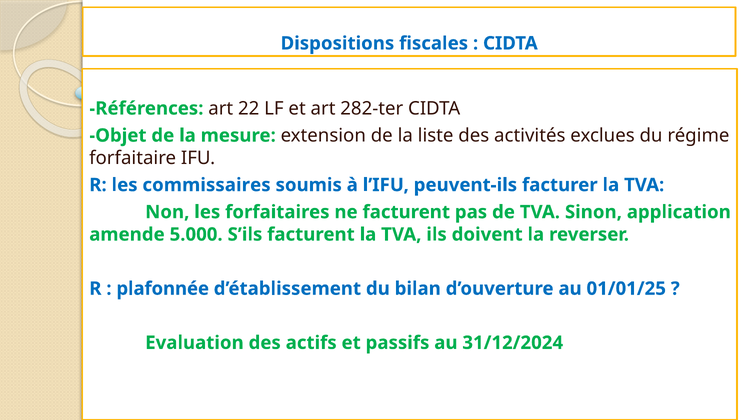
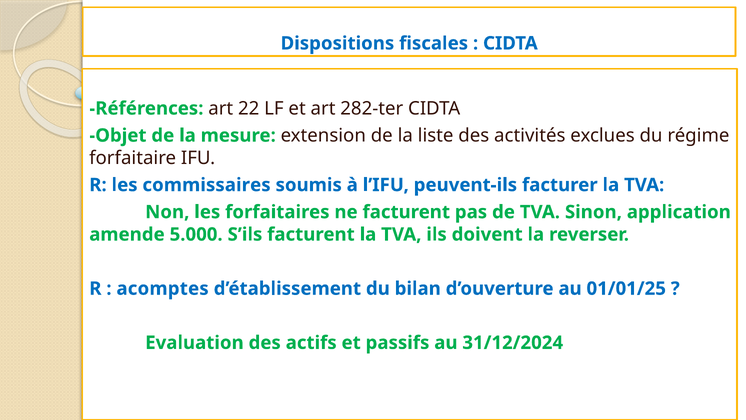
plafonnée: plafonnée -> acomptes (163, 288)
